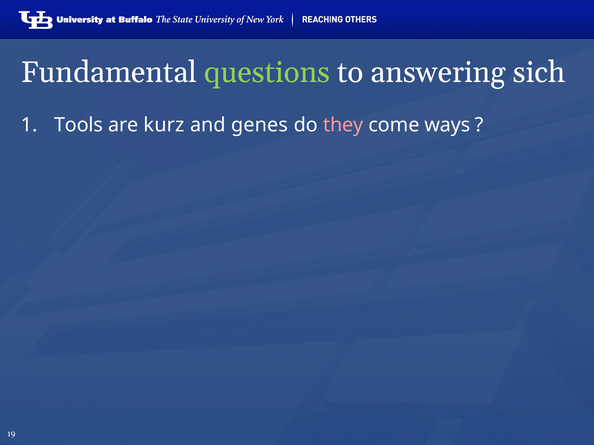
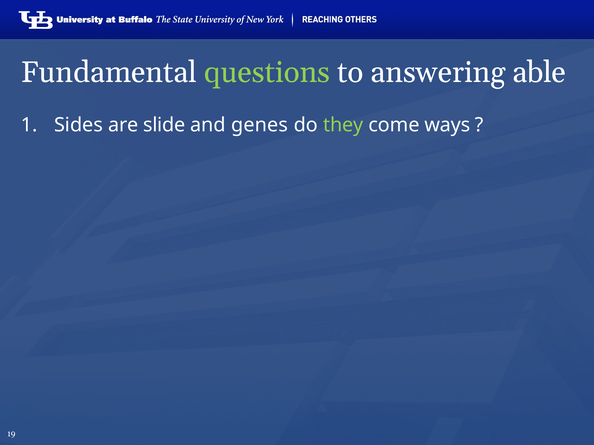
sich: sich -> able (539, 72)
Tools: Tools -> Sides (79, 125)
kurz: kurz -> slide (164, 125)
they colour: pink -> light green (343, 125)
